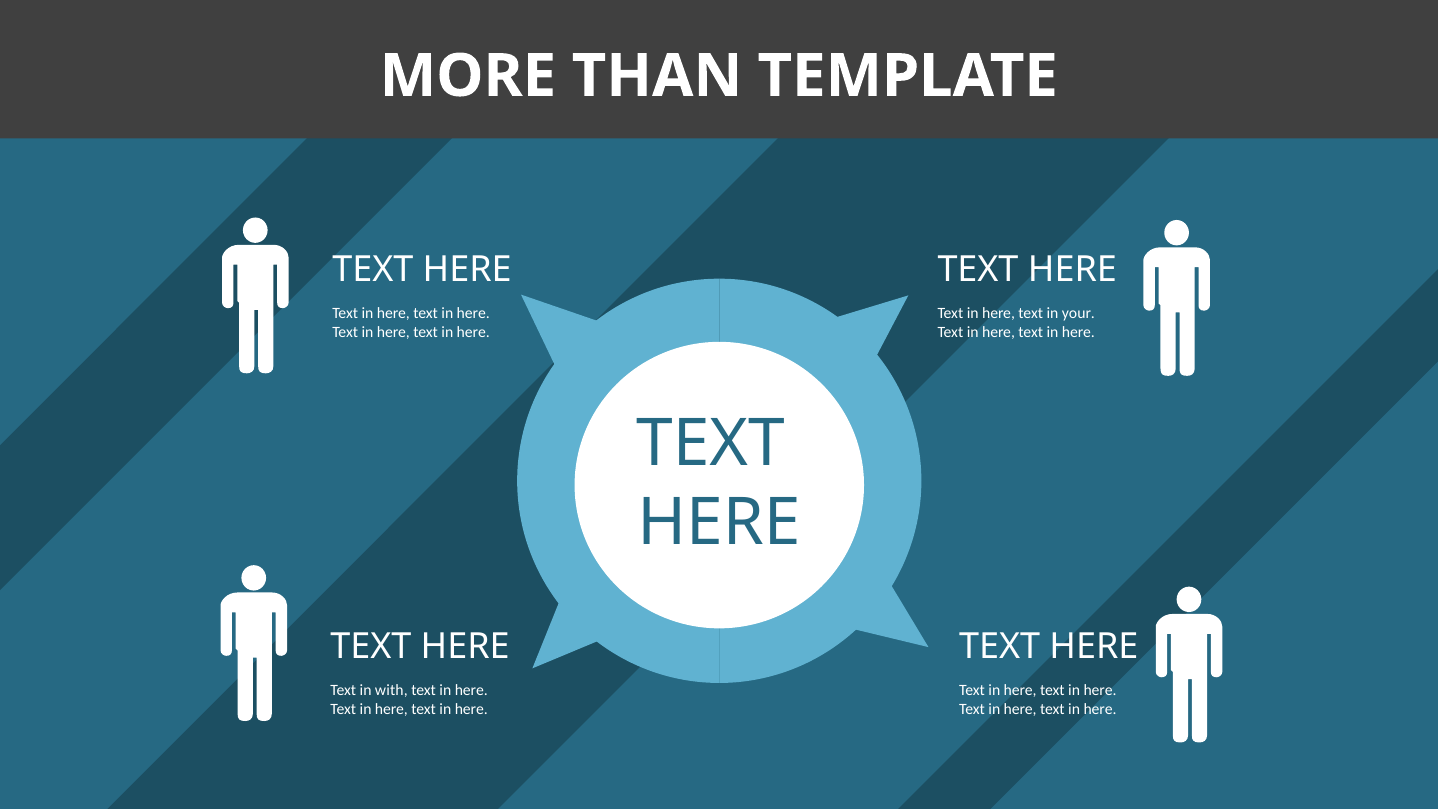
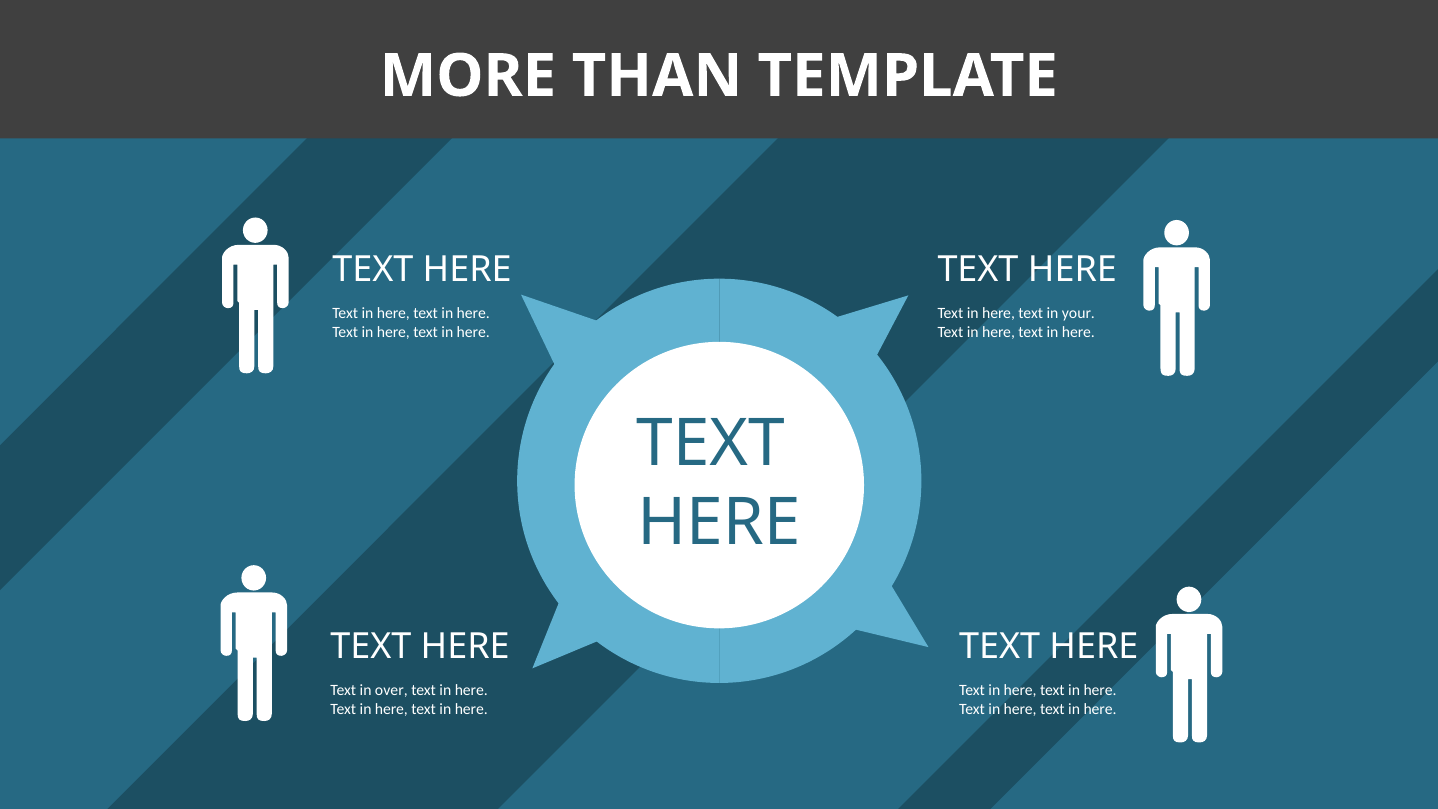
with: with -> over (391, 690)
